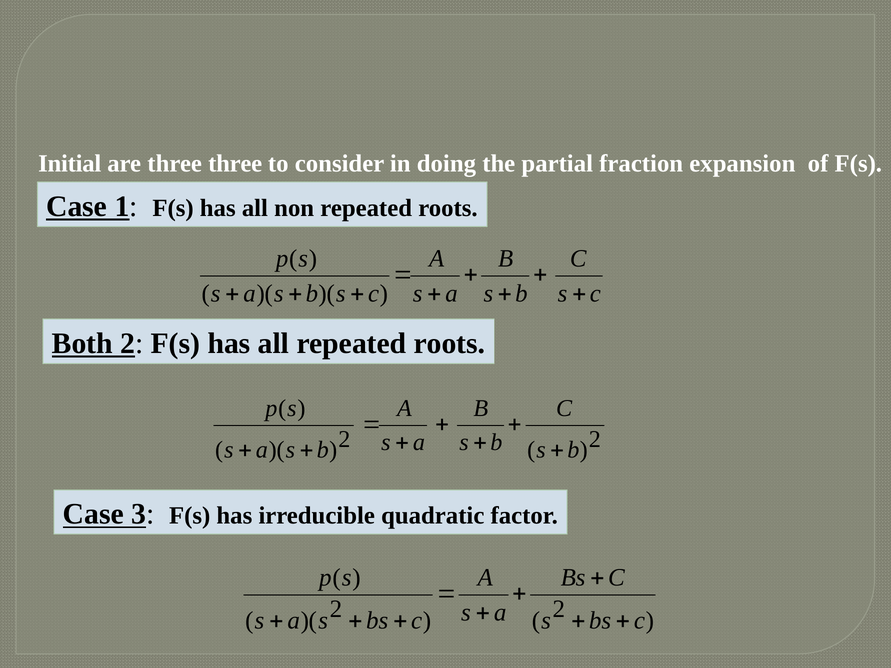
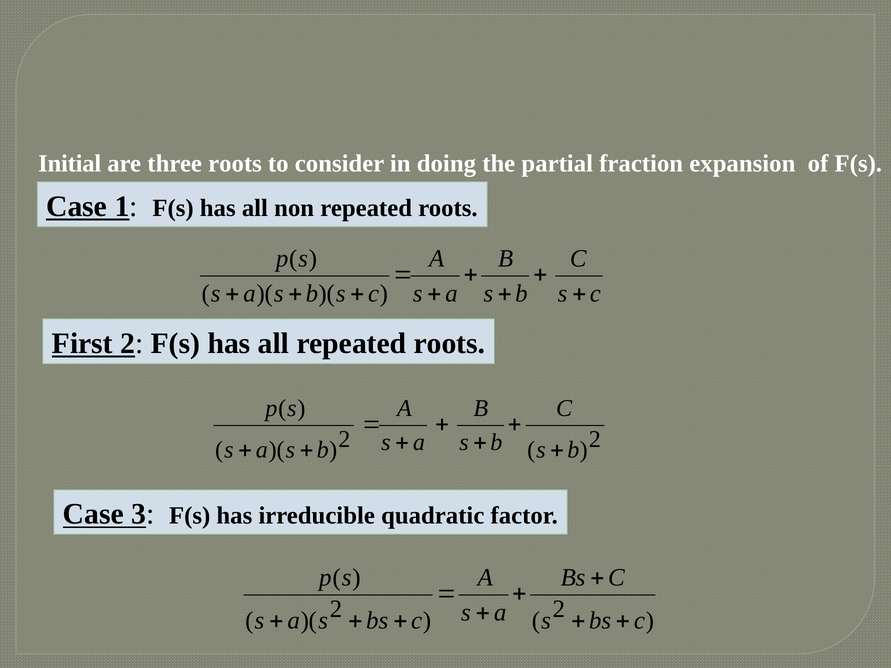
three three: three -> roots (235, 163)
Both: Both -> First (82, 344)
